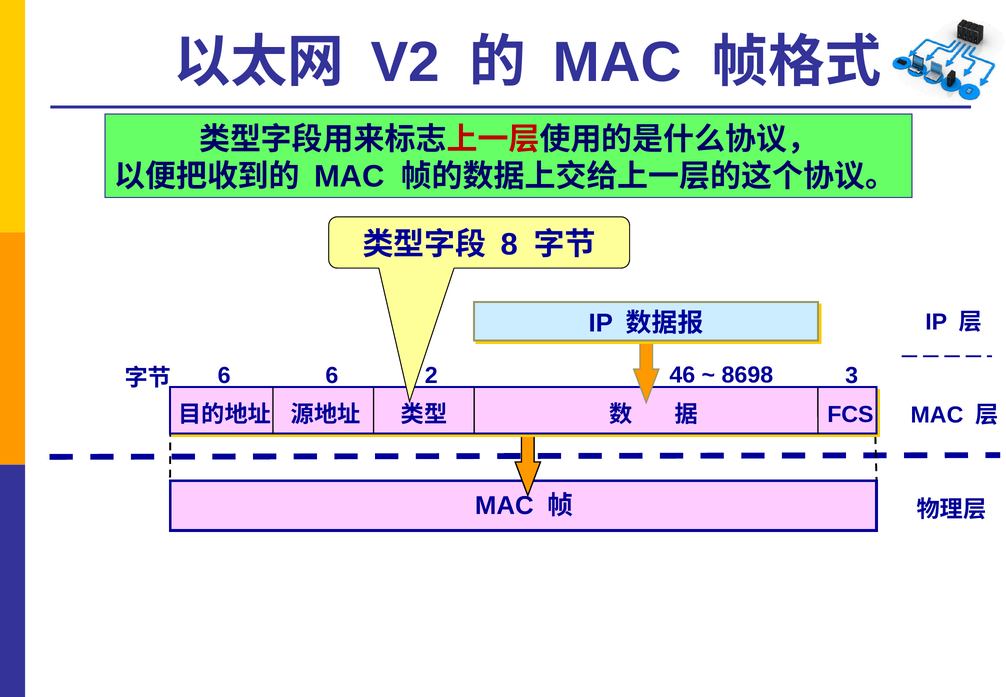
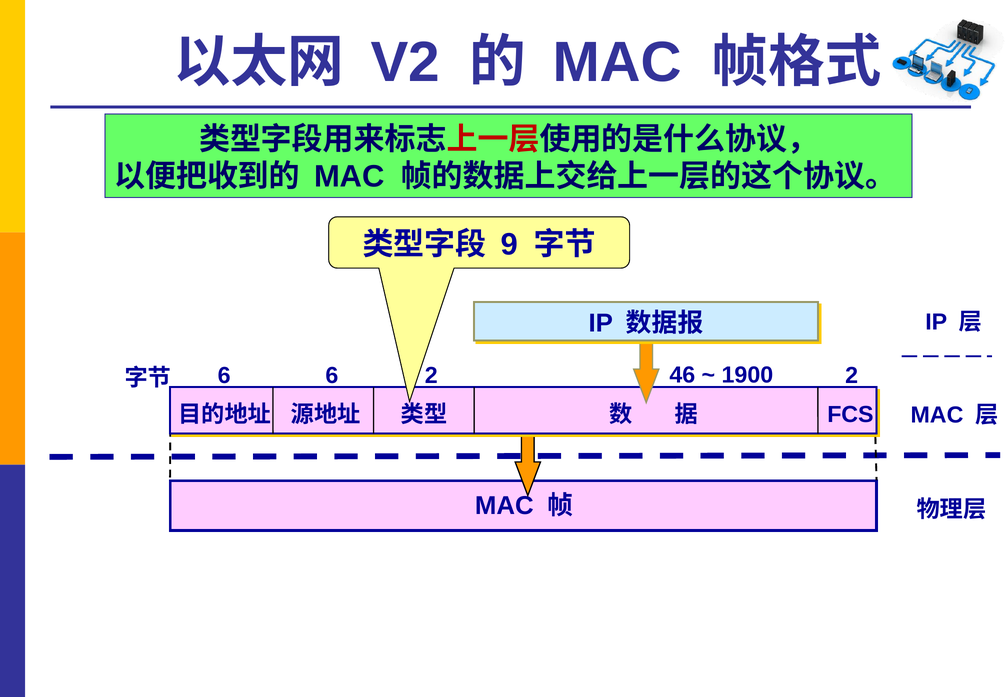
8: 8 -> 9 (509, 244)
3: 3 -> 2 (852, 375)
8698: 8698 -> 1900 (747, 375)
